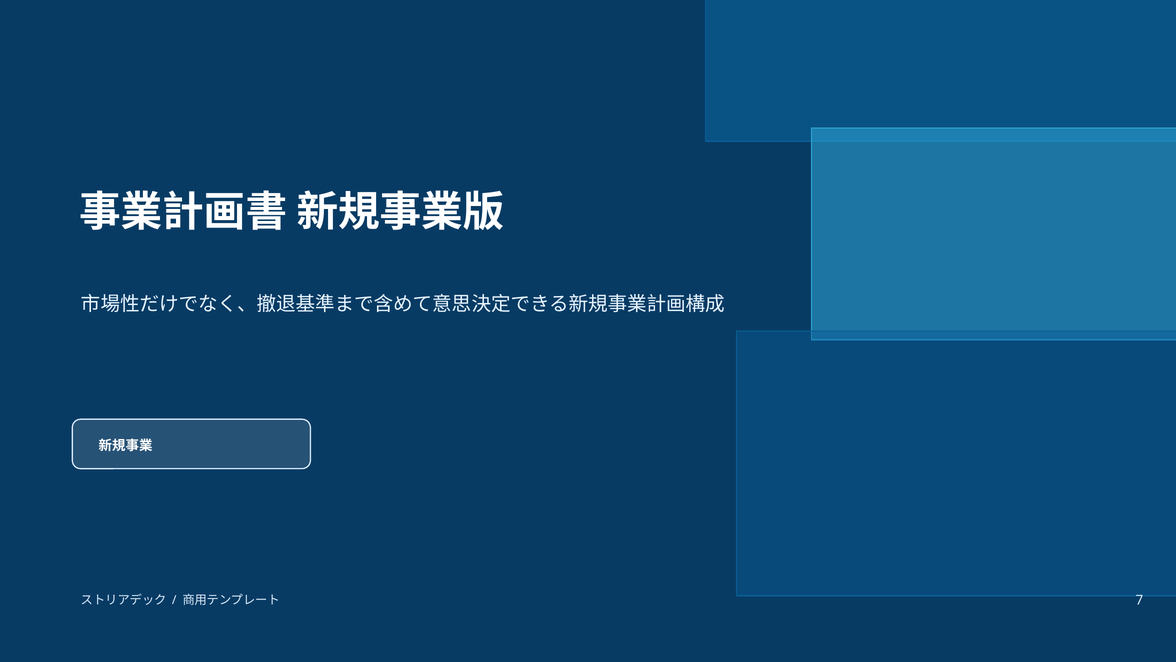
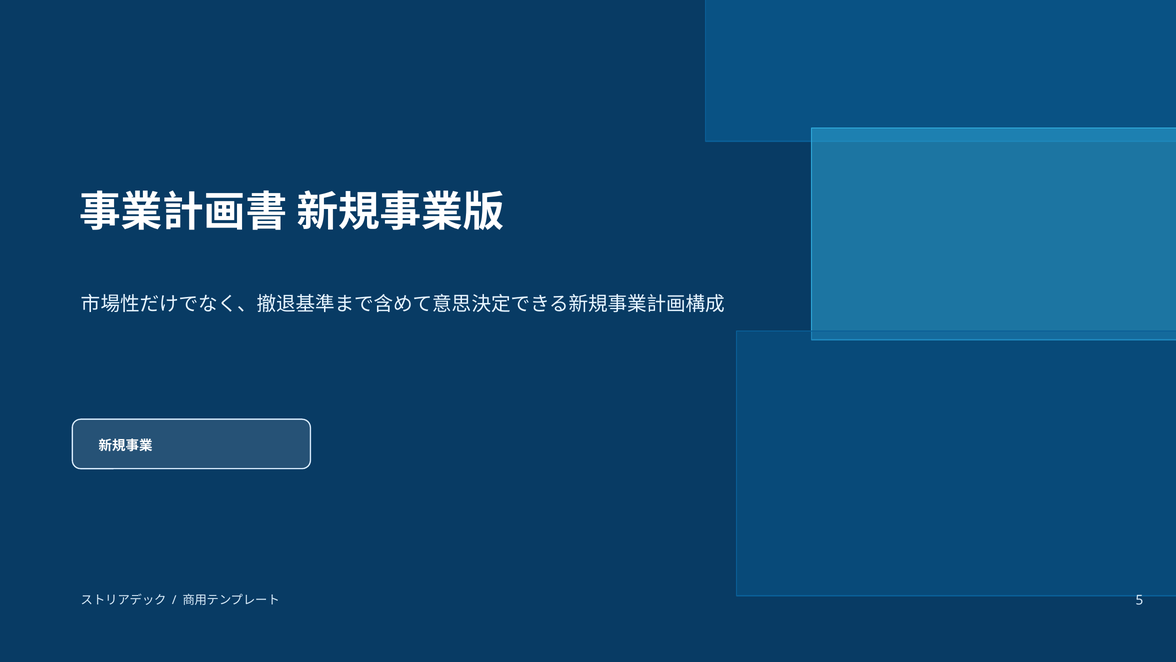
7: 7 -> 5 (1139, 600)
